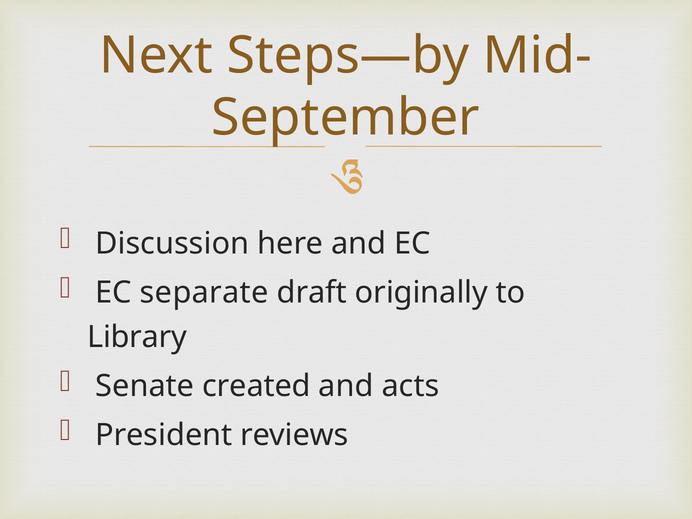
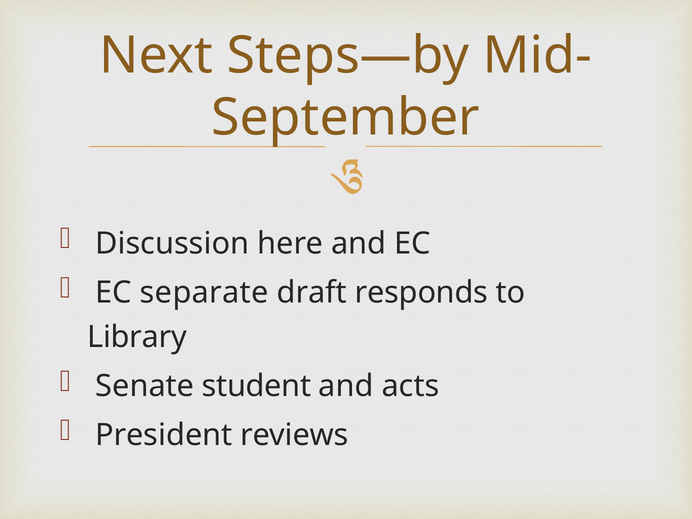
originally: originally -> responds (421, 293)
created: created -> student (256, 386)
